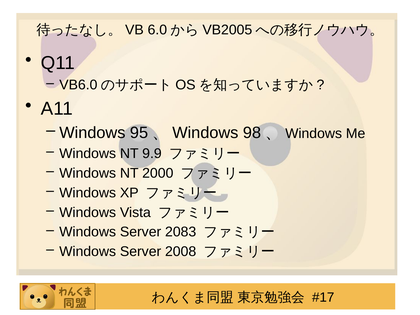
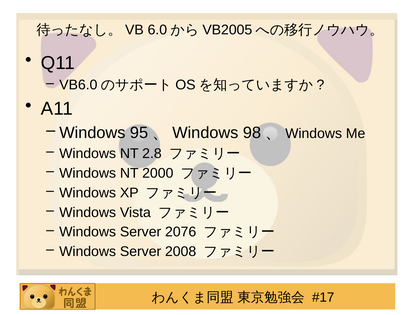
9.9: 9.9 -> 2.8 (152, 154)
2083: 2083 -> 2076 (181, 232)
